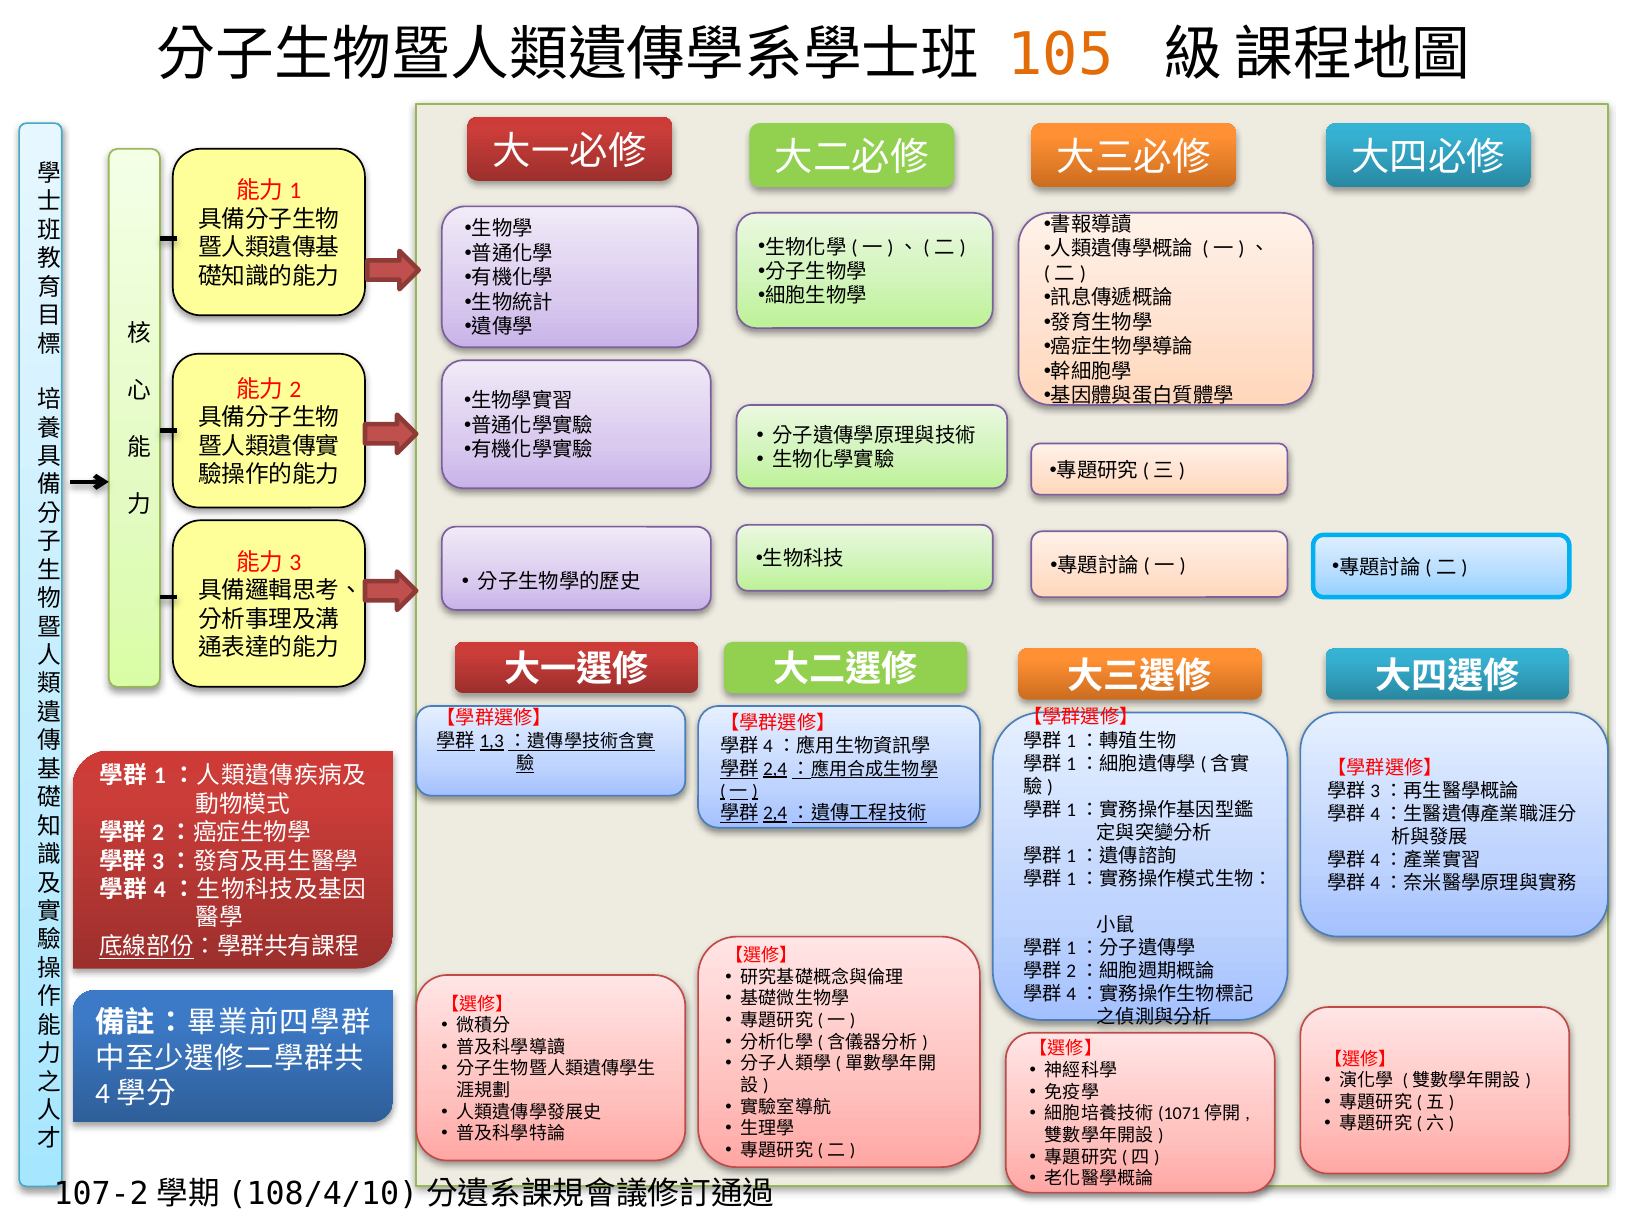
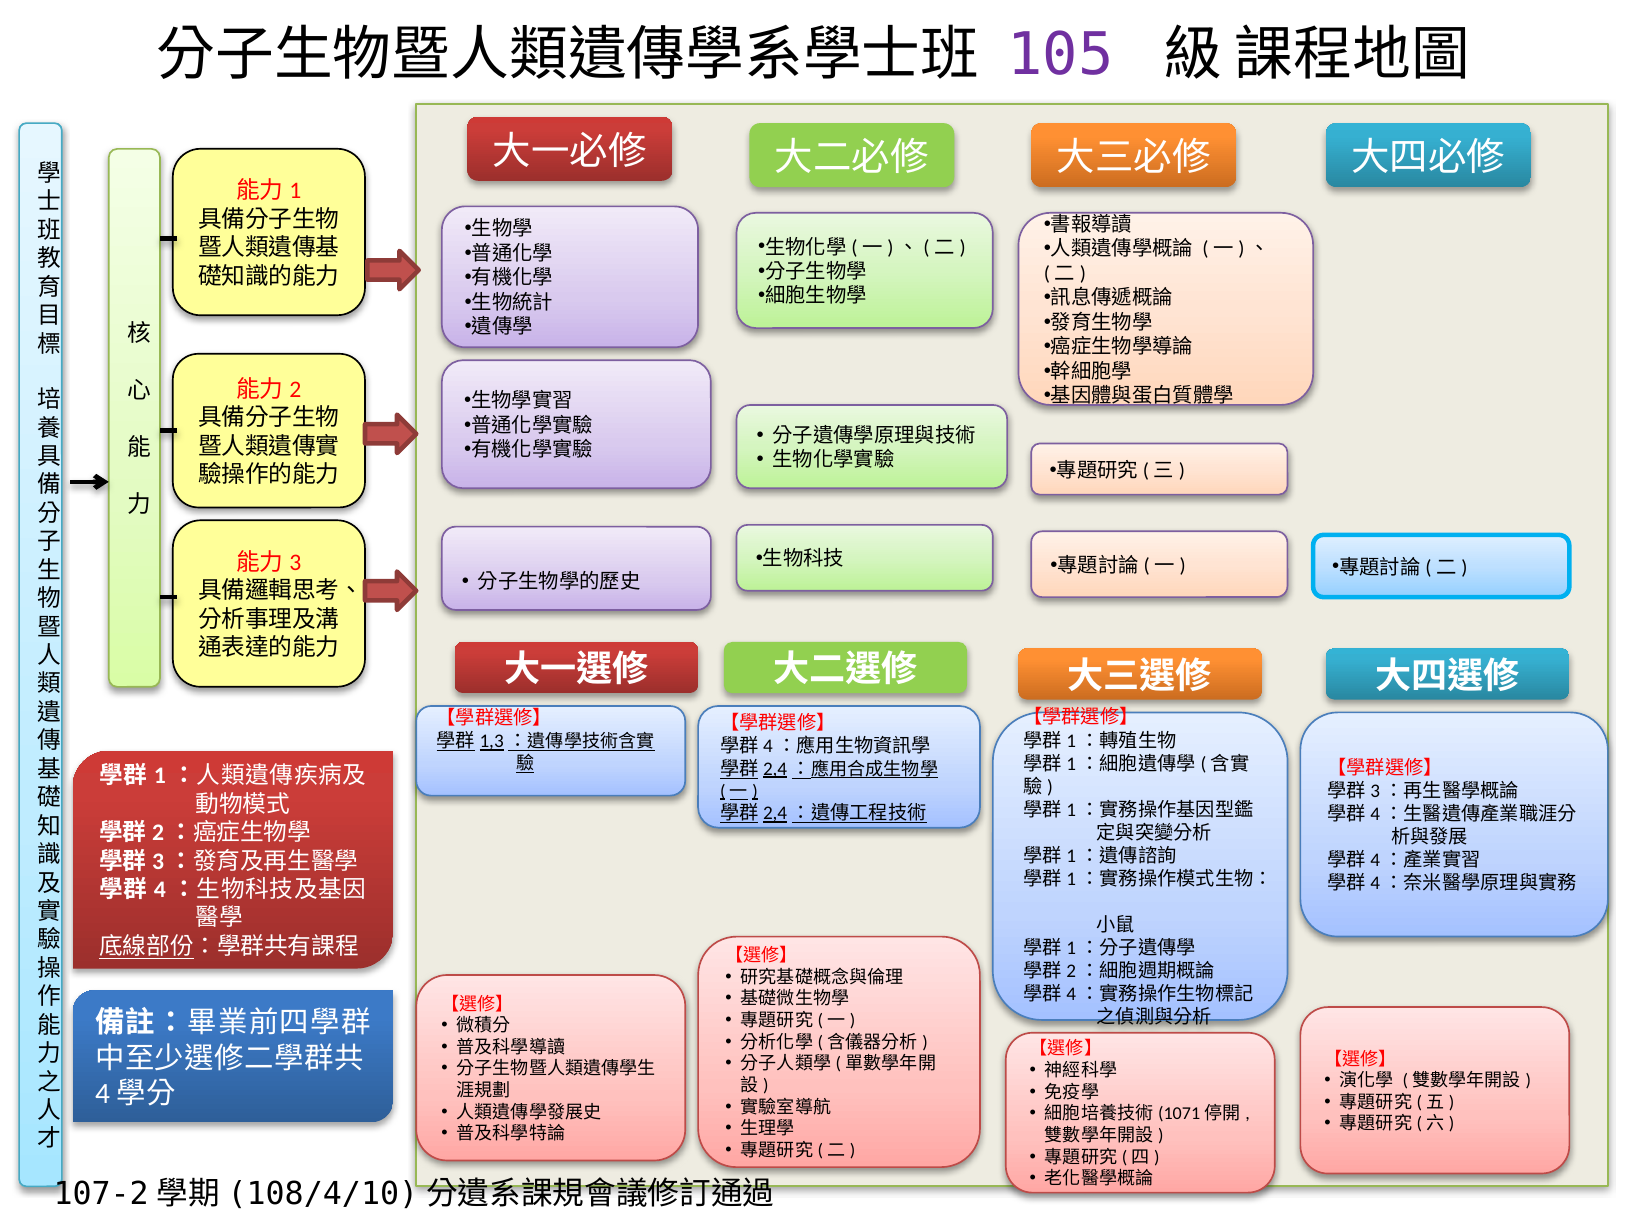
105 colour: orange -> purple (1061, 55)
